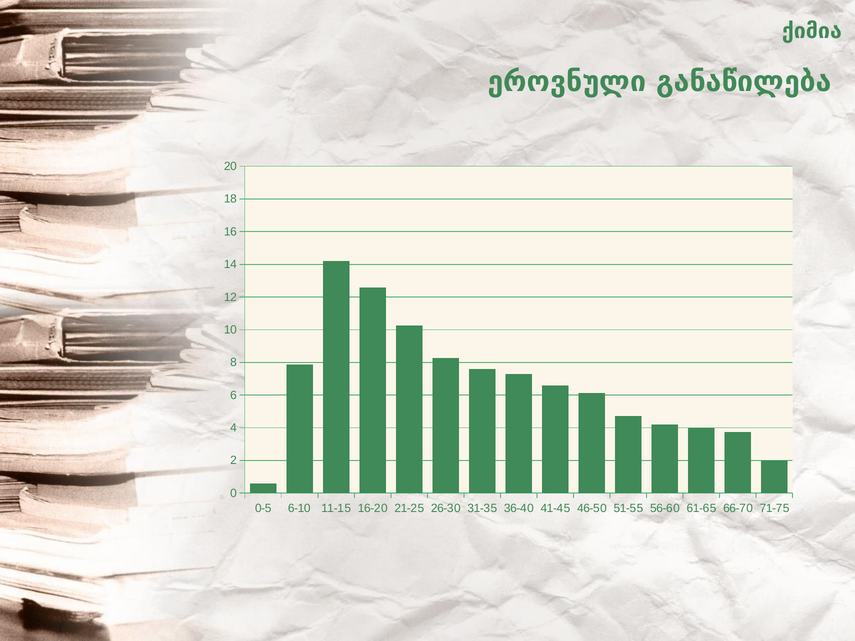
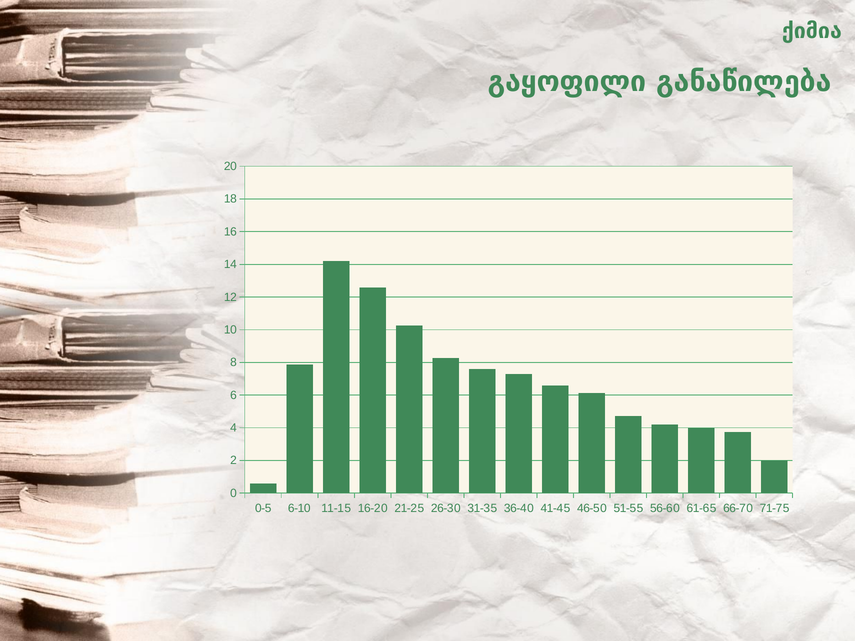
ეროვნული: ეროვნული -> გაყოფილი (567, 82)
